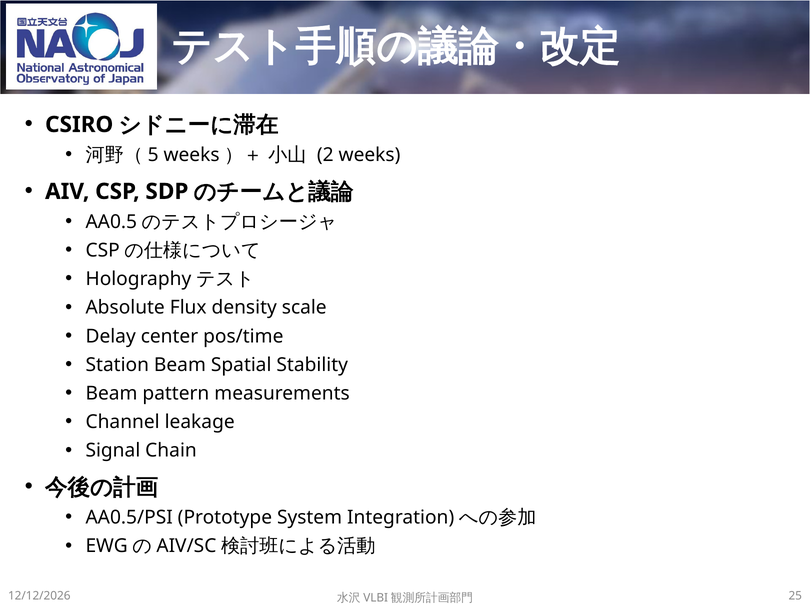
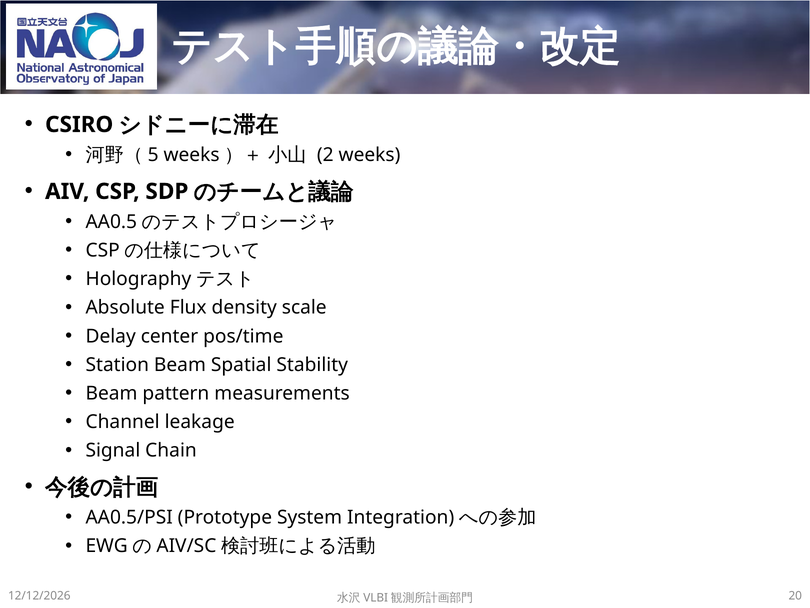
25: 25 -> 20 (795, 595)
